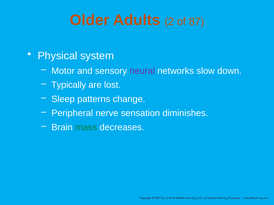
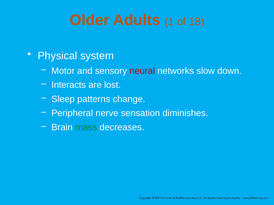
2: 2 -> 1 (169, 22)
87: 87 -> 18 (197, 22)
neural colour: purple -> red (142, 71)
Typically: Typically -> Interacts (69, 85)
